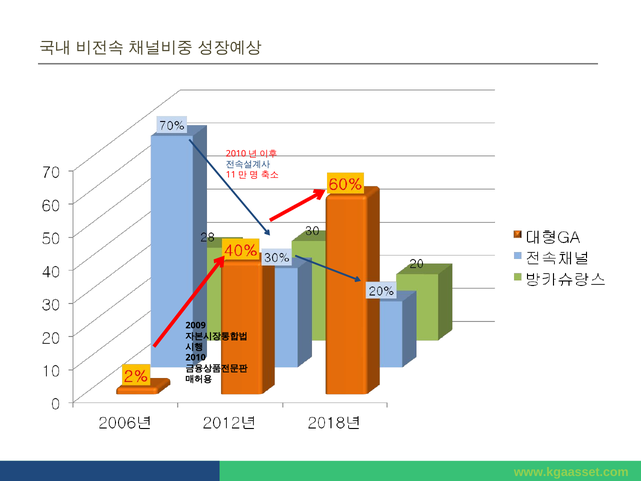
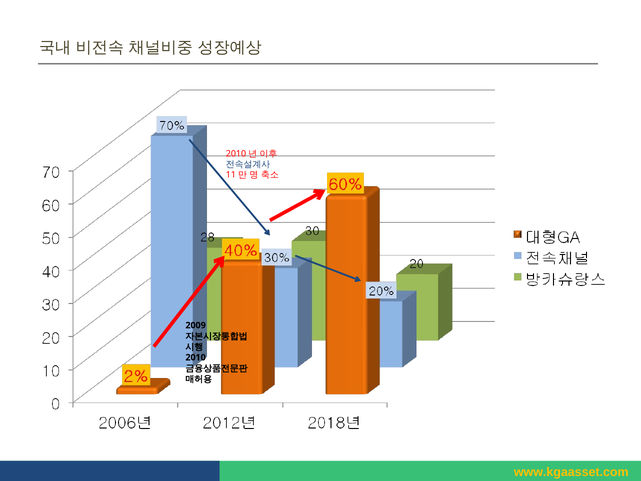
www.kgaasset.com colour: light green -> yellow (571, 472)
